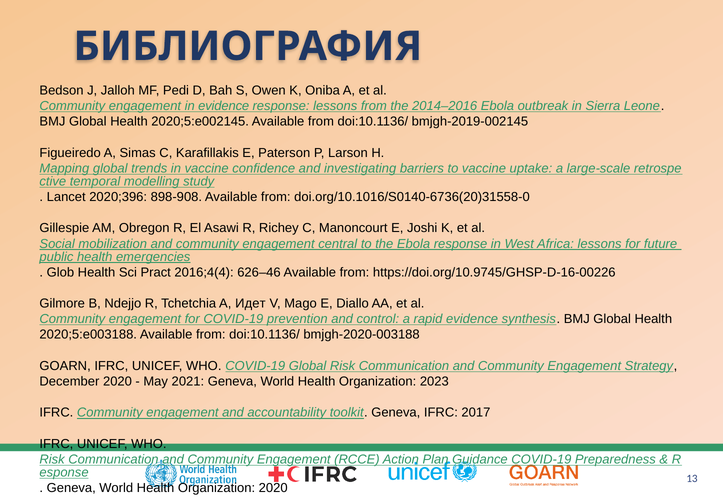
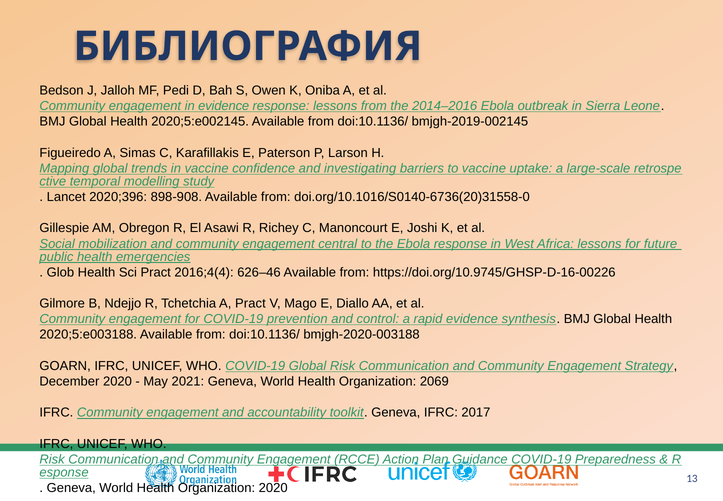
A Идет: Идет -> Pract (250, 303)
2023: 2023 -> 2069 (434, 381)
